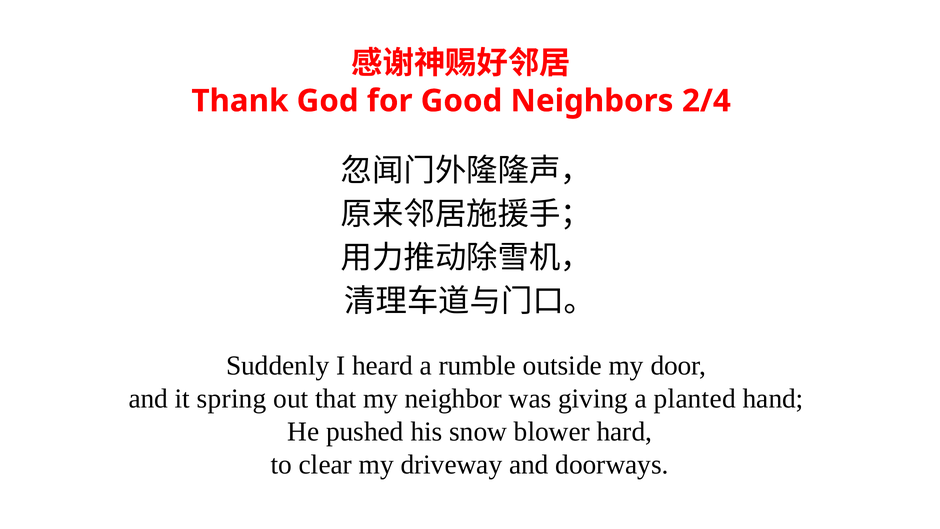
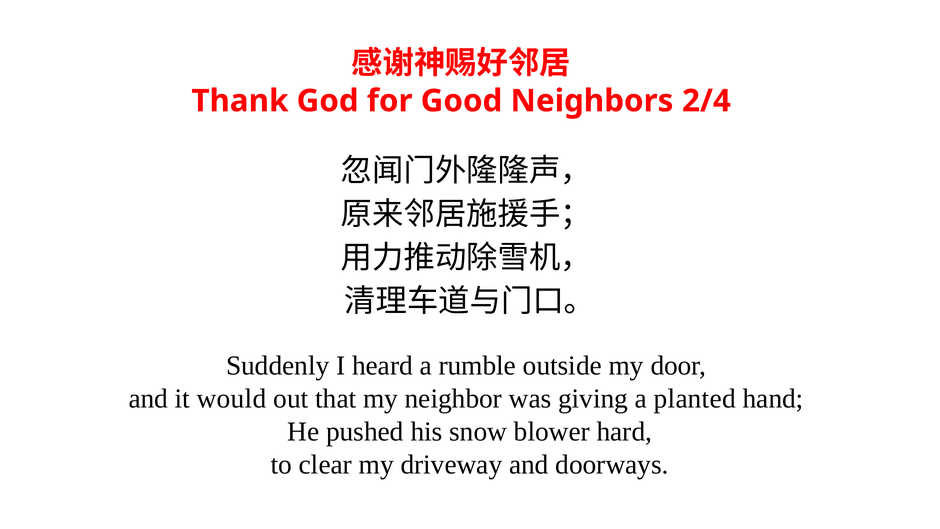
spring: spring -> would (232, 399)
